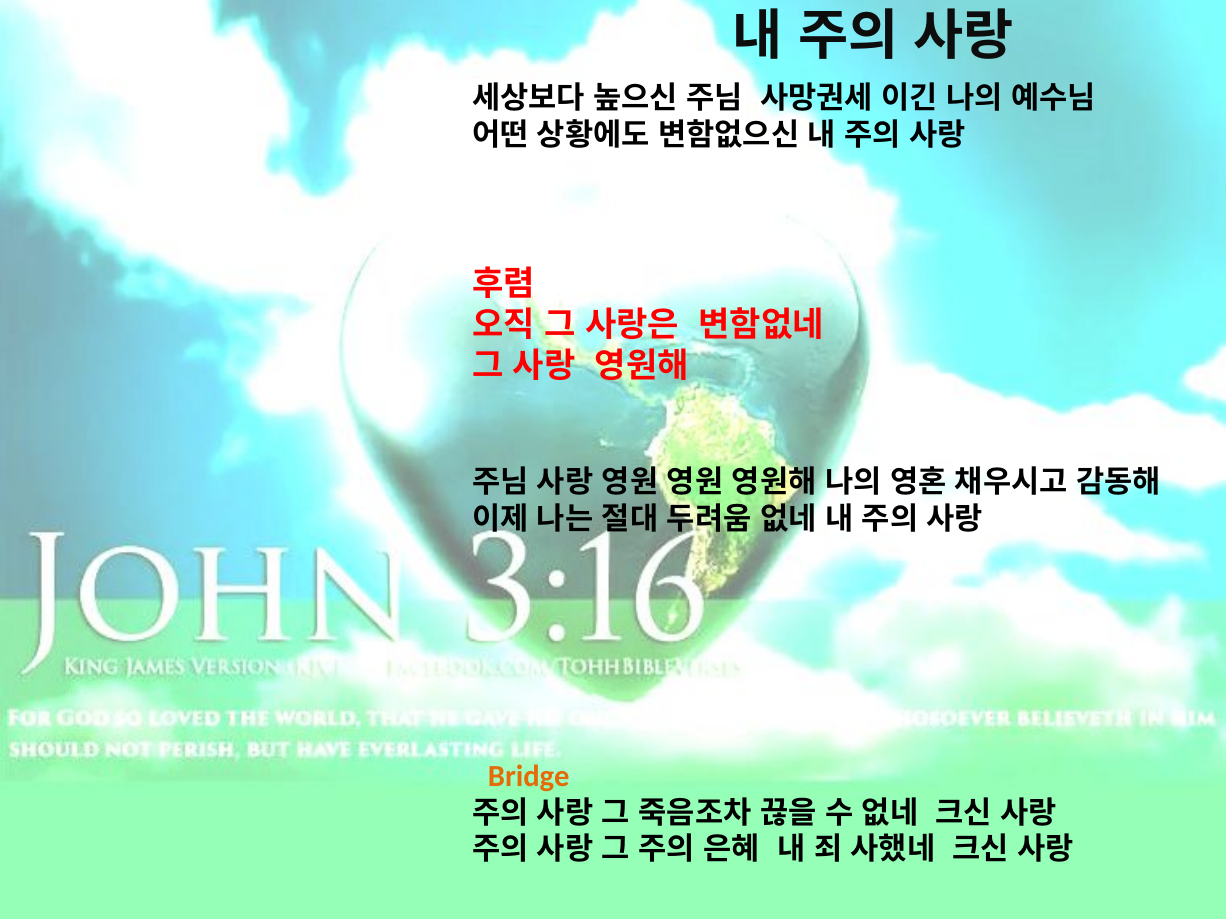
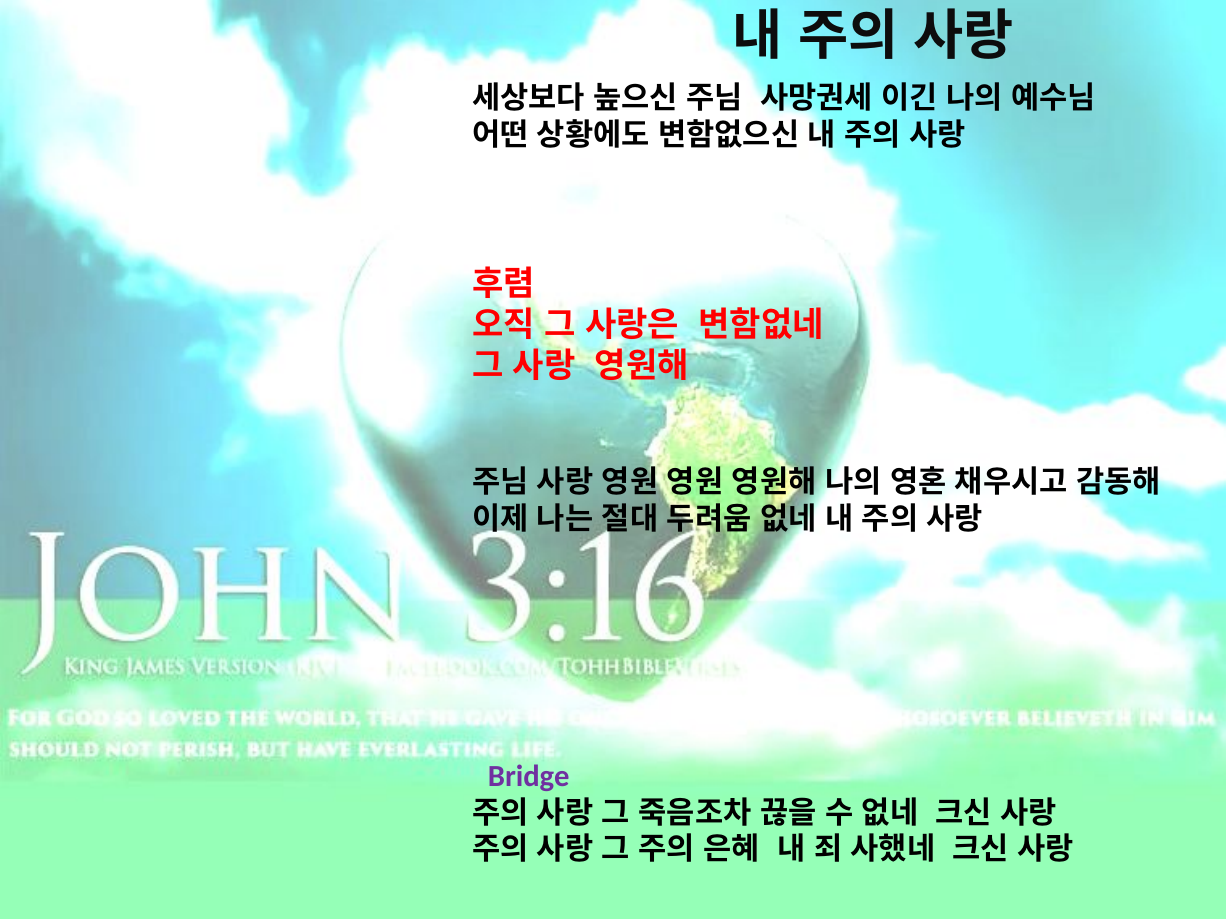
Bridge colour: orange -> purple (529, 777)
